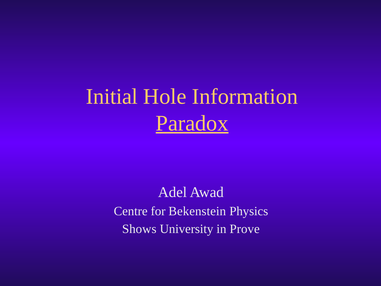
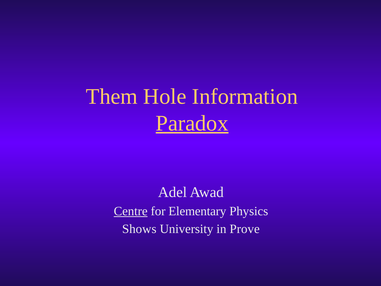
Initial: Initial -> Them (112, 96)
Centre underline: none -> present (131, 211)
Bekenstein: Bekenstein -> Elementary (197, 211)
